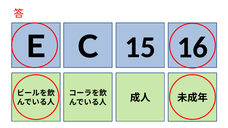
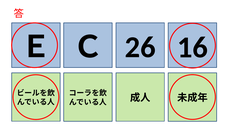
15: 15 -> 26 (140, 47)
